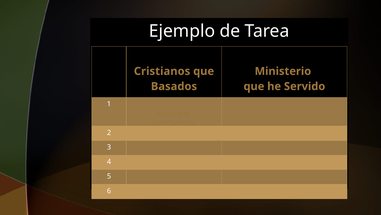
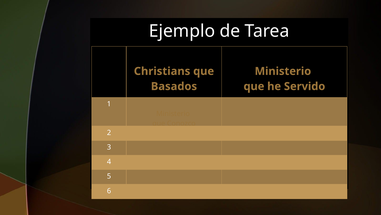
Cristianos: Cristianos -> Christians (162, 71)
